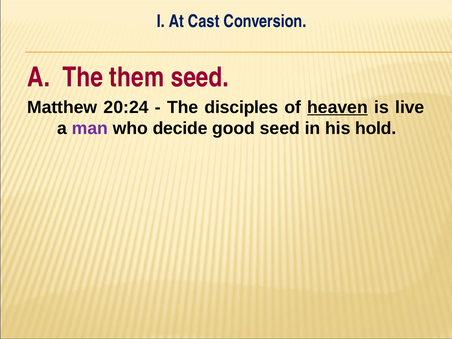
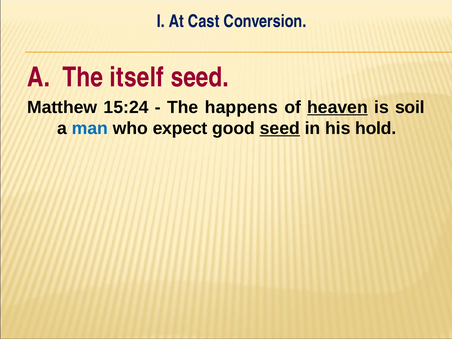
them: them -> itself (137, 77)
20:24: 20:24 -> 15:24 (126, 107)
disciples: disciples -> happens (241, 107)
live: live -> soil (410, 107)
man colour: purple -> blue (90, 128)
decide: decide -> expect (180, 128)
seed underline: none -> present (280, 128)
